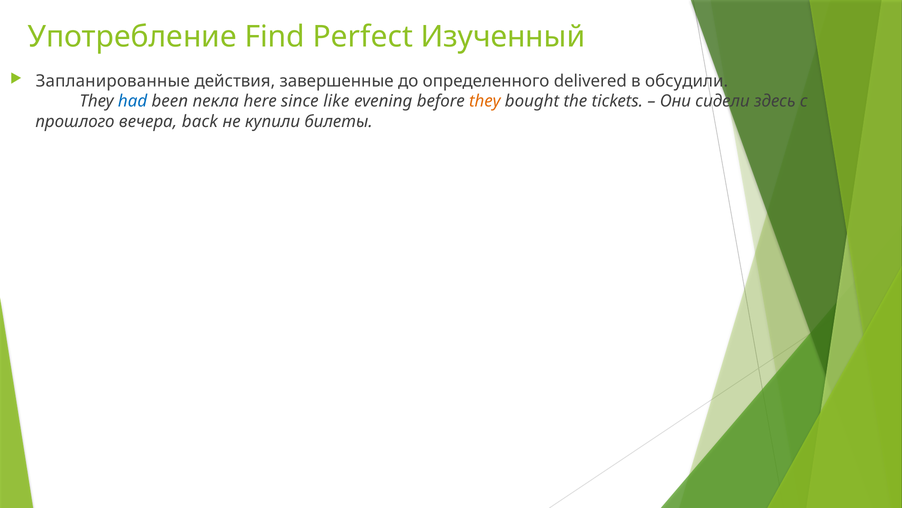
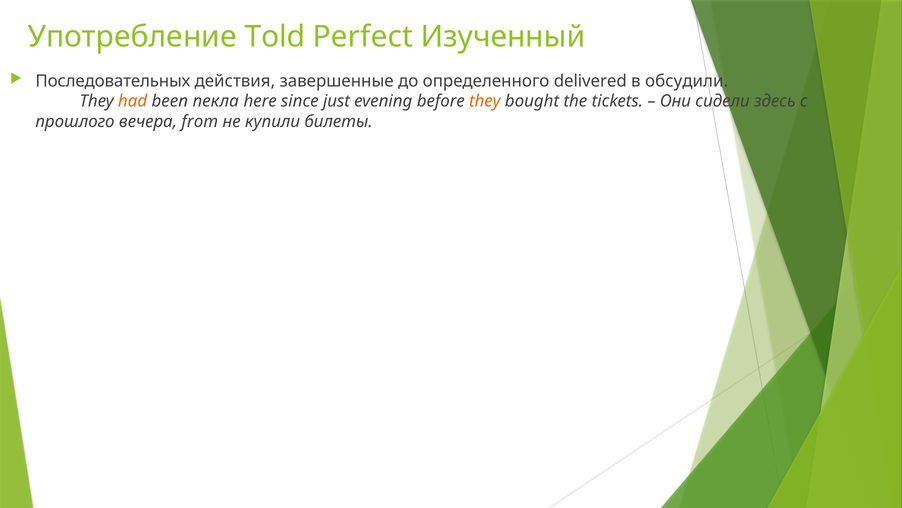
Find: Find -> Told (275, 37)
Запланированные: Запланированные -> Последовательных (113, 81)
had colour: blue -> orange (133, 101)
like: like -> just (336, 101)
back: back -> from (200, 122)
